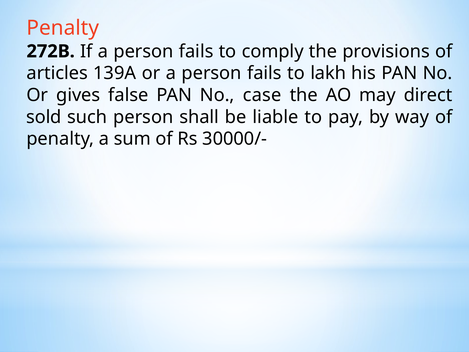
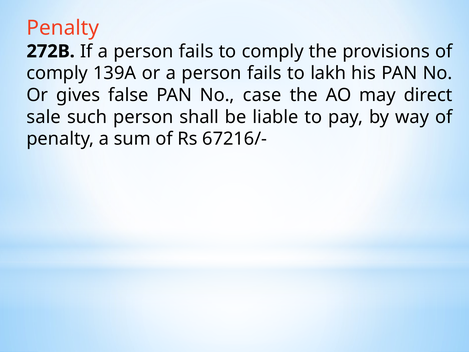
articles: articles -> comply (57, 73)
sold: sold -> sale (44, 117)
30000/-: 30000/- -> 67216/- (235, 139)
